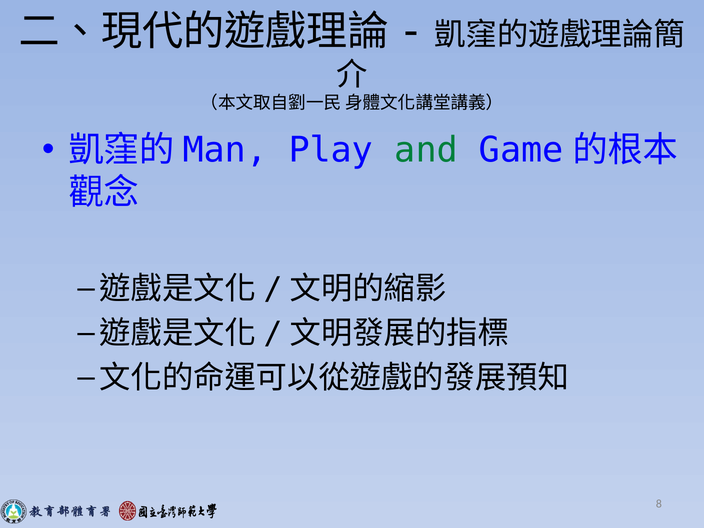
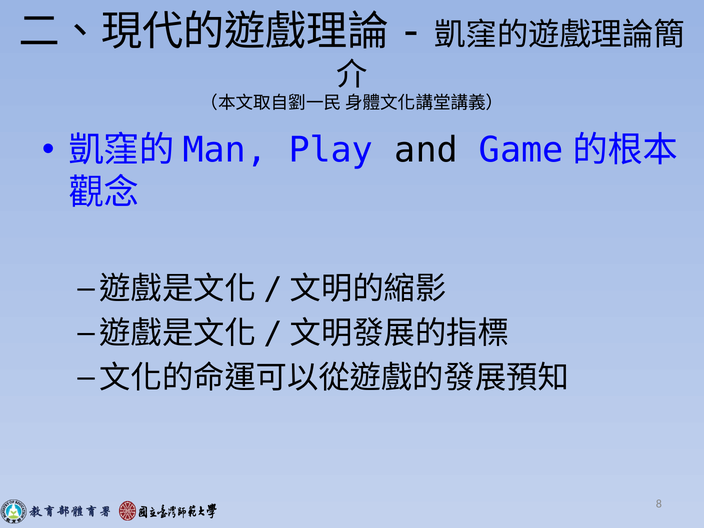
and colour: green -> black (426, 150)
